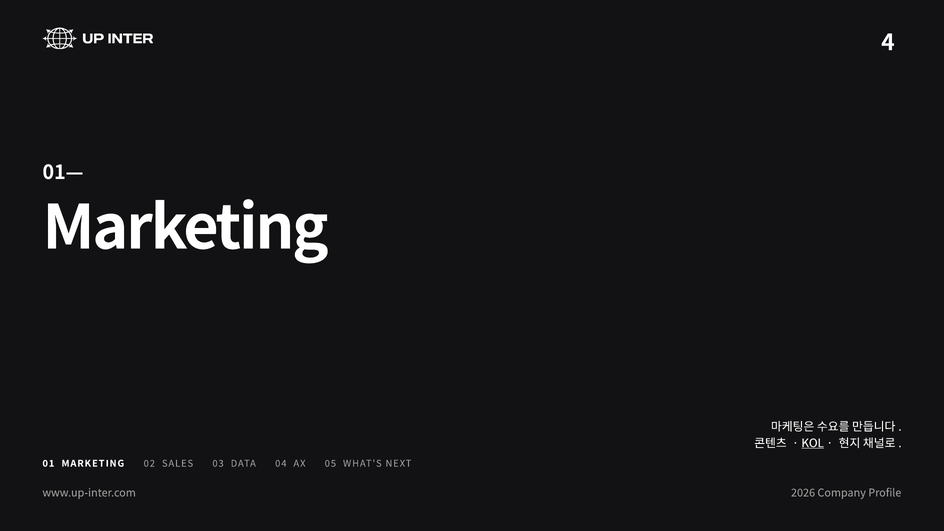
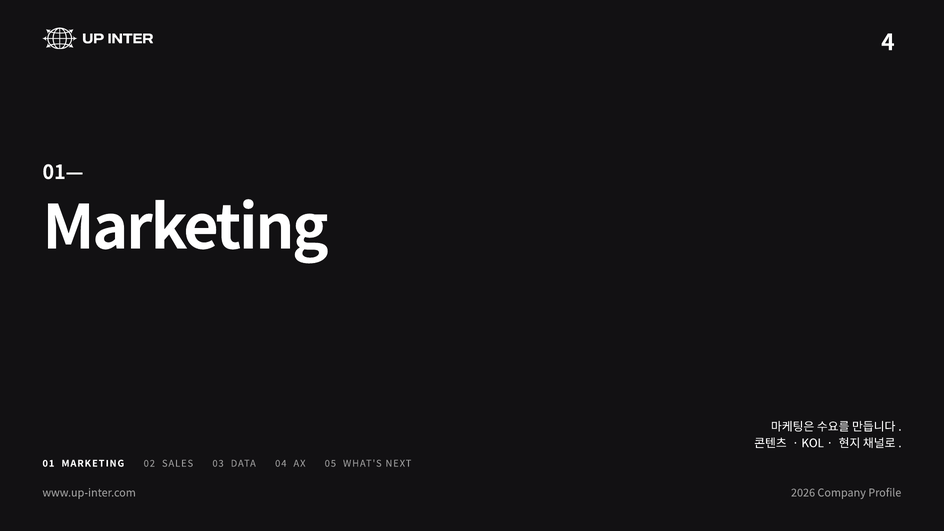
KOL underline: present -> none (813, 443)
